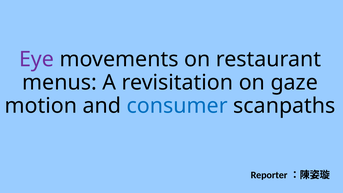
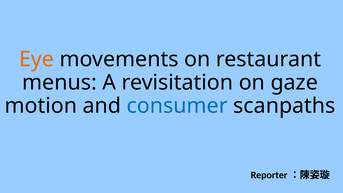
Eye colour: purple -> orange (37, 59)
